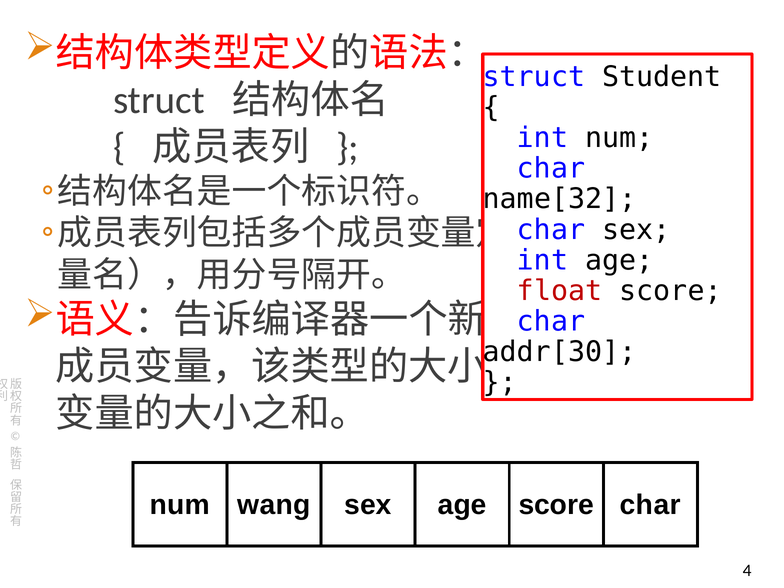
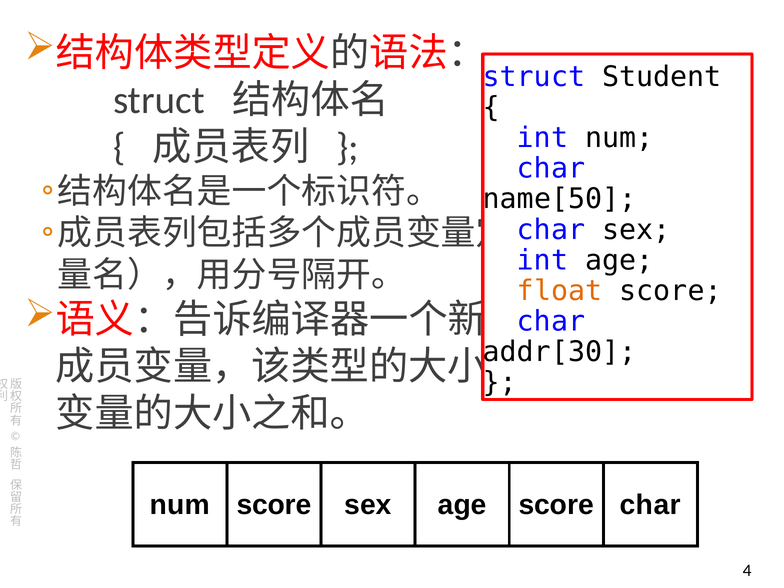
name[32: name[32 -> name[50 (560, 199)
float colour: red -> orange (560, 291)
num wang: wang -> score (274, 505)
